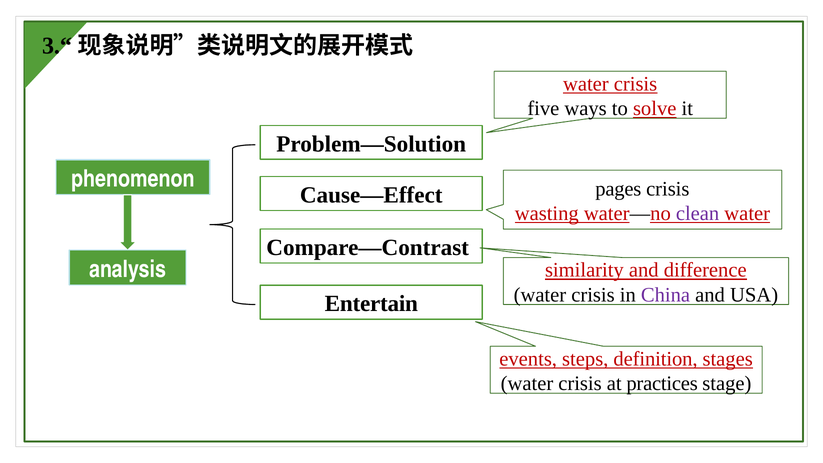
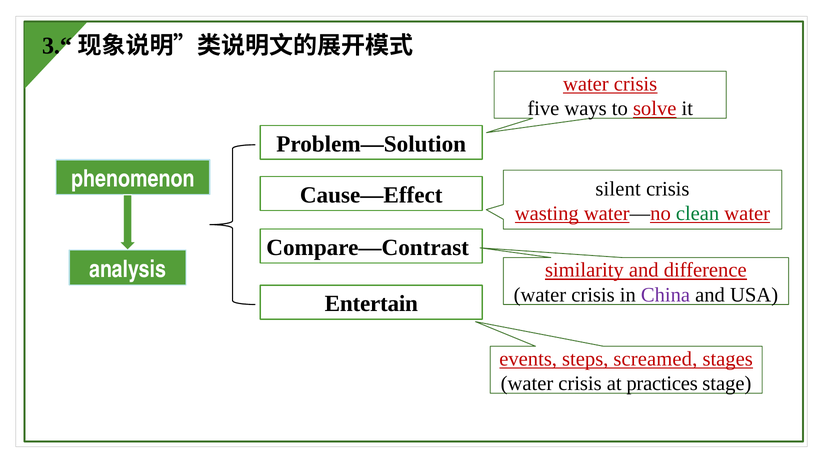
pages: pages -> silent (618, 189)
clean colour: purple -> green (698, 213)
definition: definition -> screamed (655, 359)
